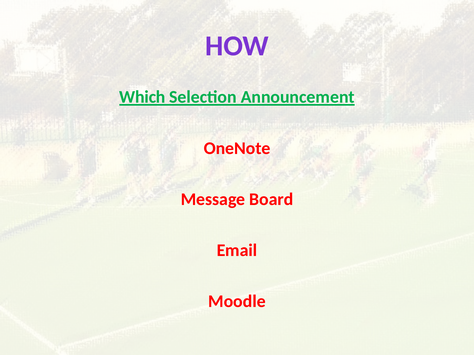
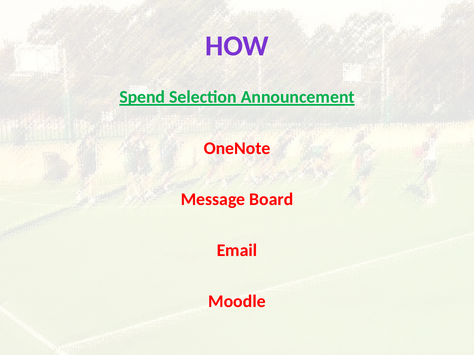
Which: Which -> Spend (142, 97)
